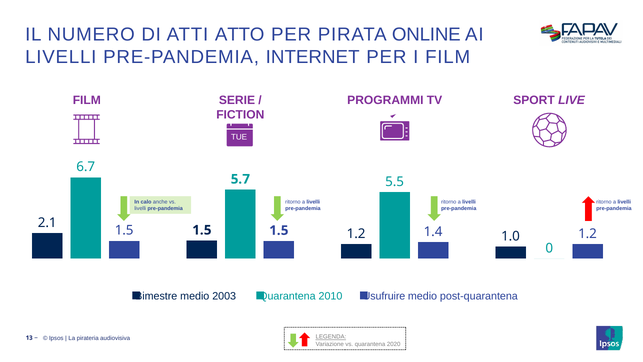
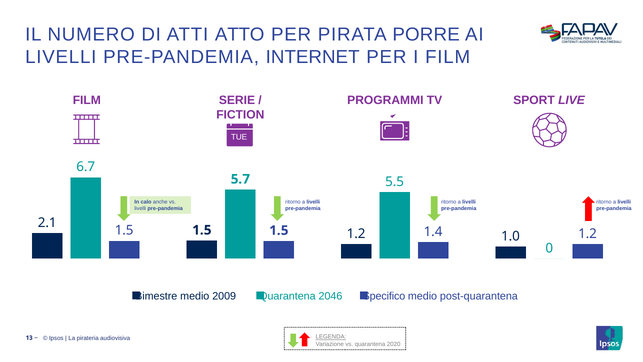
ONLINE: ONLINE -> PORRE (426, 34)
2003: 2003 -> 2009 (224, 296)
2010: 2010 -> 2046 (330, 296)
Usufruire: Usufruire -> Specifico (384, 296)
